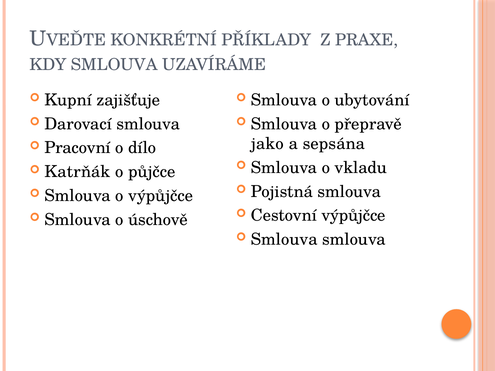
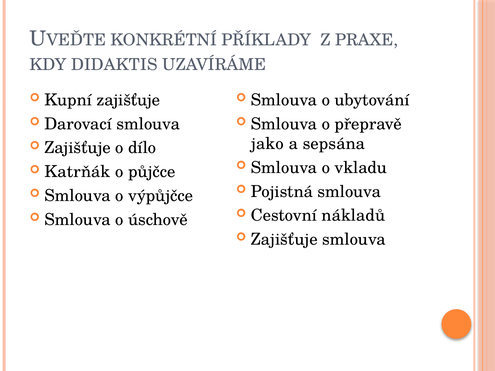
KDY SMLOUVA: SMLOUVA -> DIDAKTIS (114, 65)
Pracovní: Pracovní -> Zajišťuje (78, 148)
Cestovní výpůjčce: výpůjčce -> nákladů (353, 216)
Smlouva: Smlouva -> Zajišťuje (284, 240)
